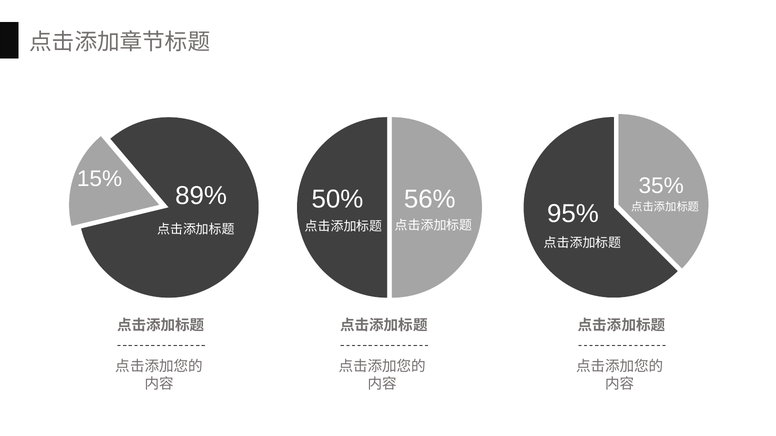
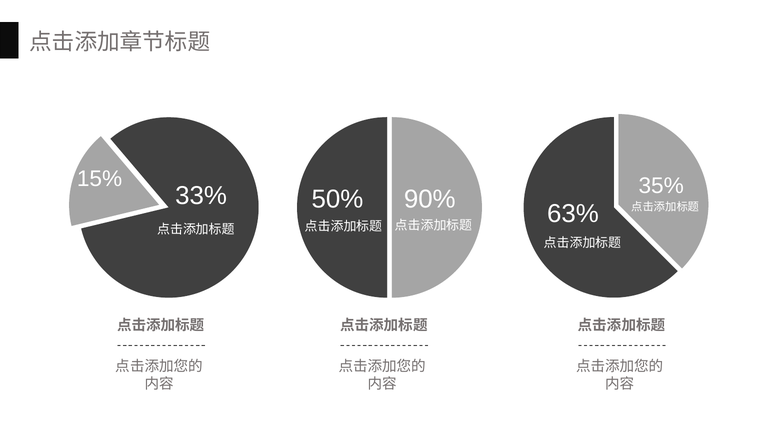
89%: 89% -> 33% (201, 196)
56%: 56% -> 90% (430, 200)
95%: 95% -> 63% (573, 214)
